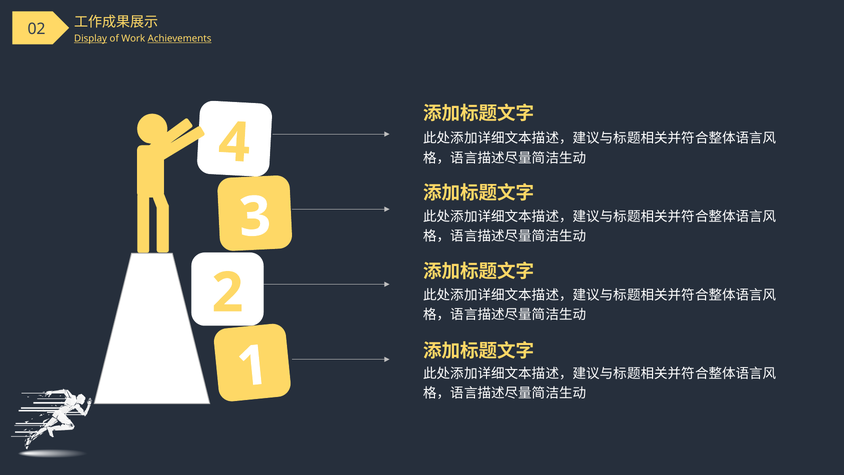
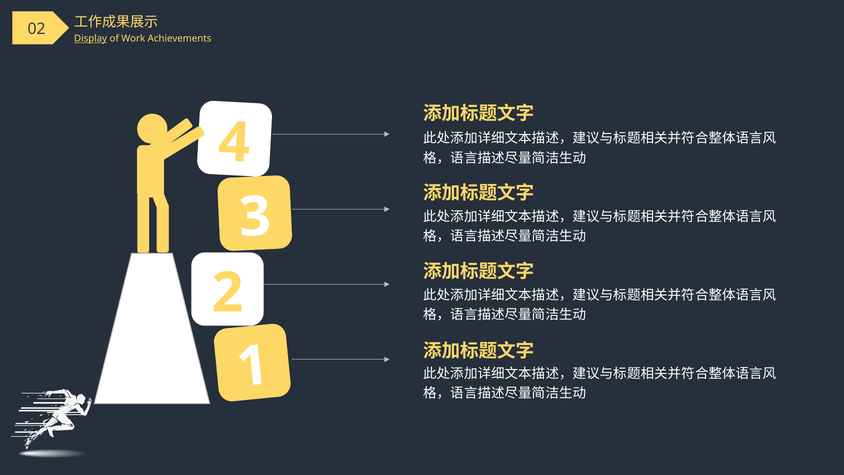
Achievements underline: present -> none (180, 39)
